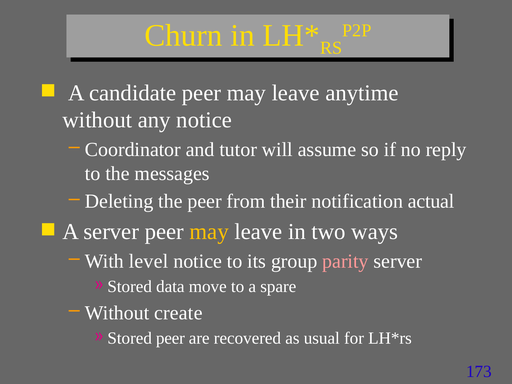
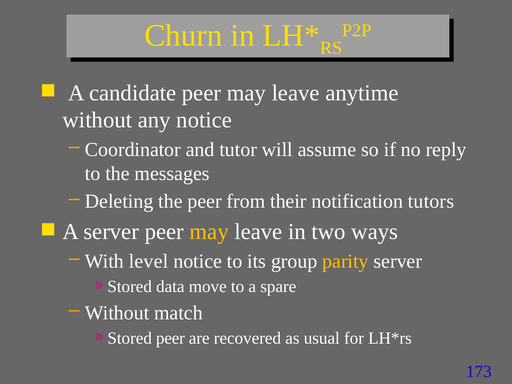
actual: actual -> tutors (431, 201)
parity colour: pink -> yellow (345, 261)
create: create -> match (178, 313)
